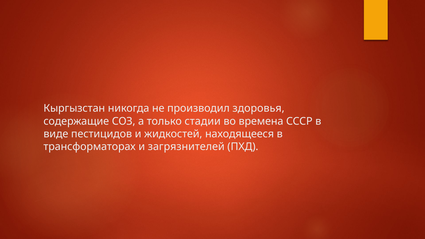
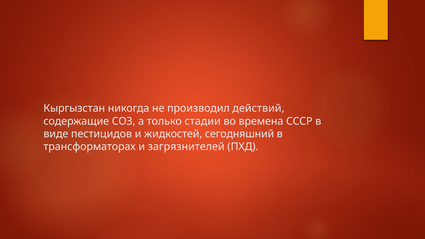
здоровья: здоровья -> действий (258, 108)
находящееся: находящееся -> сегодняшний (240, 134)
